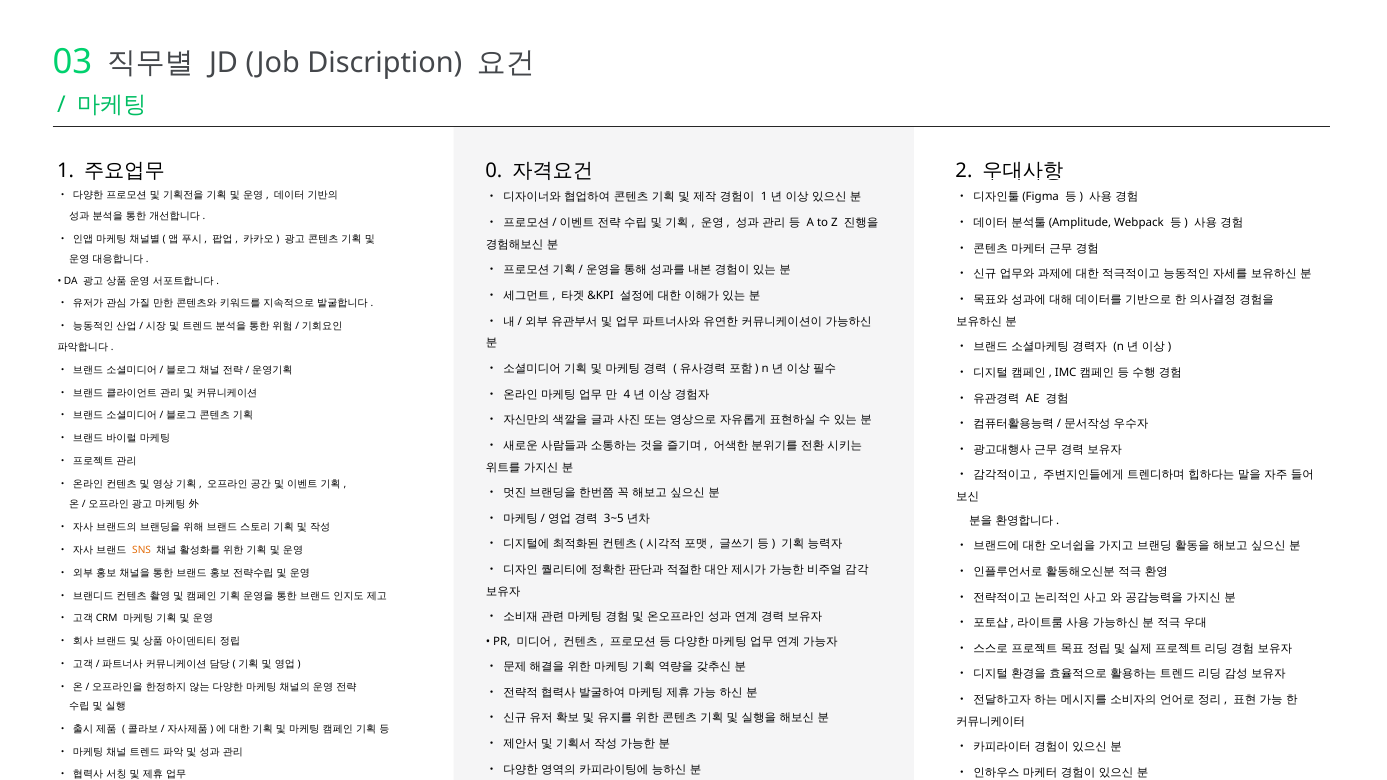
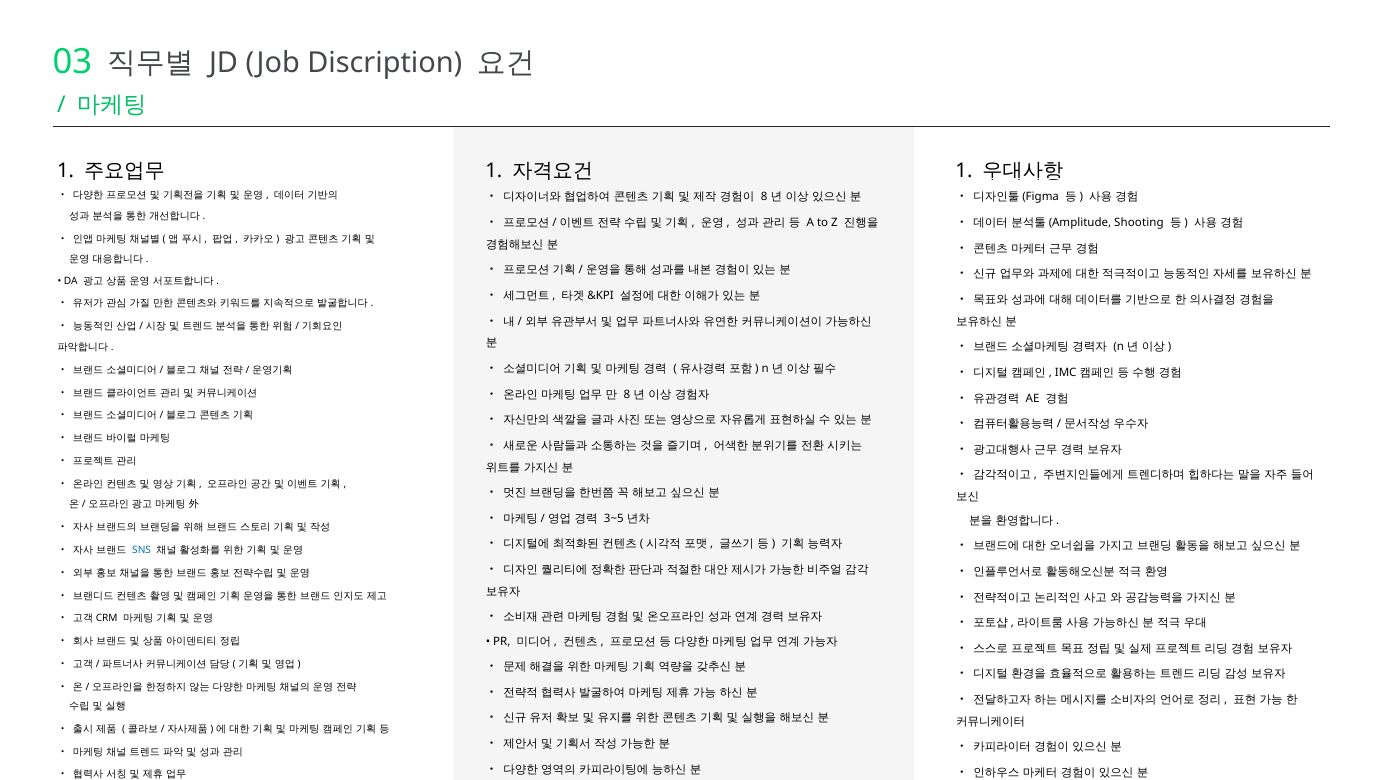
0: 0 -> 1 (494, 171)
2: 2 -> 1 (964, 171)
1: 1 -> 8 (764, 197)
Webpack: Webpack -> Shooting (1139, 223)
4: 4 -> 8 (627, 394)
SNS colour: orange -> blue (142, 550)
